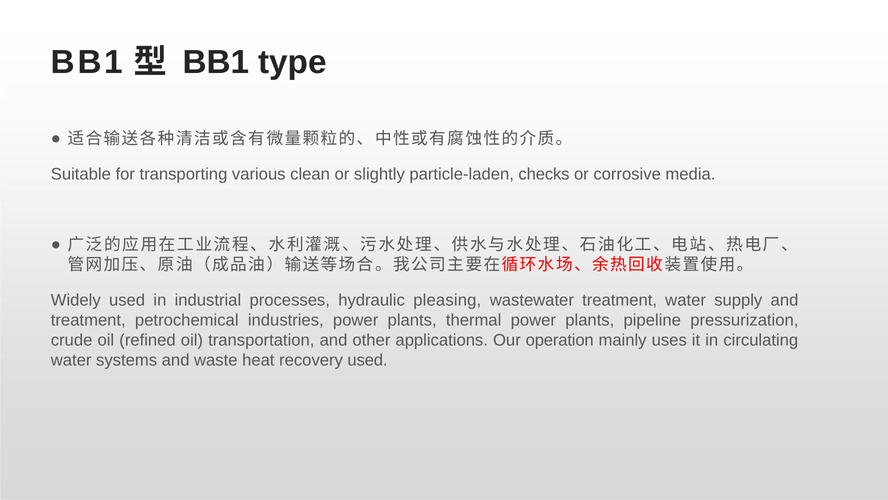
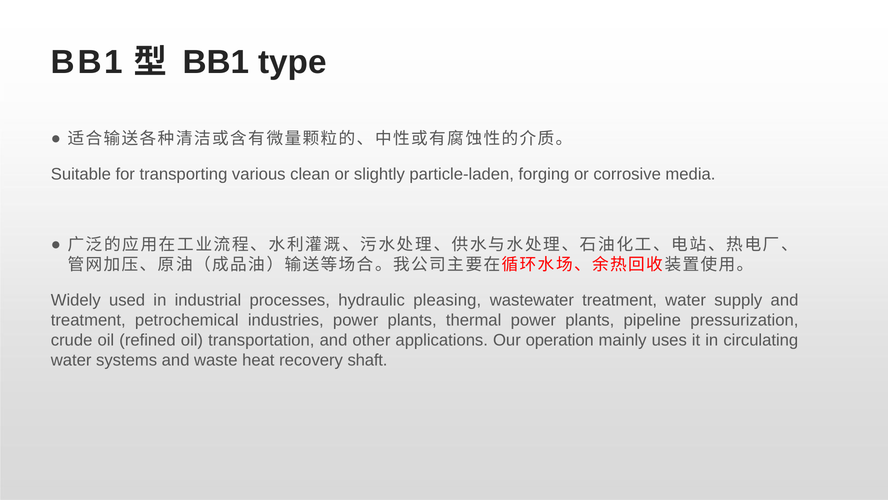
checks: checks -> forging (544, 174)
recovery used: used -> shaft (367, 360)
